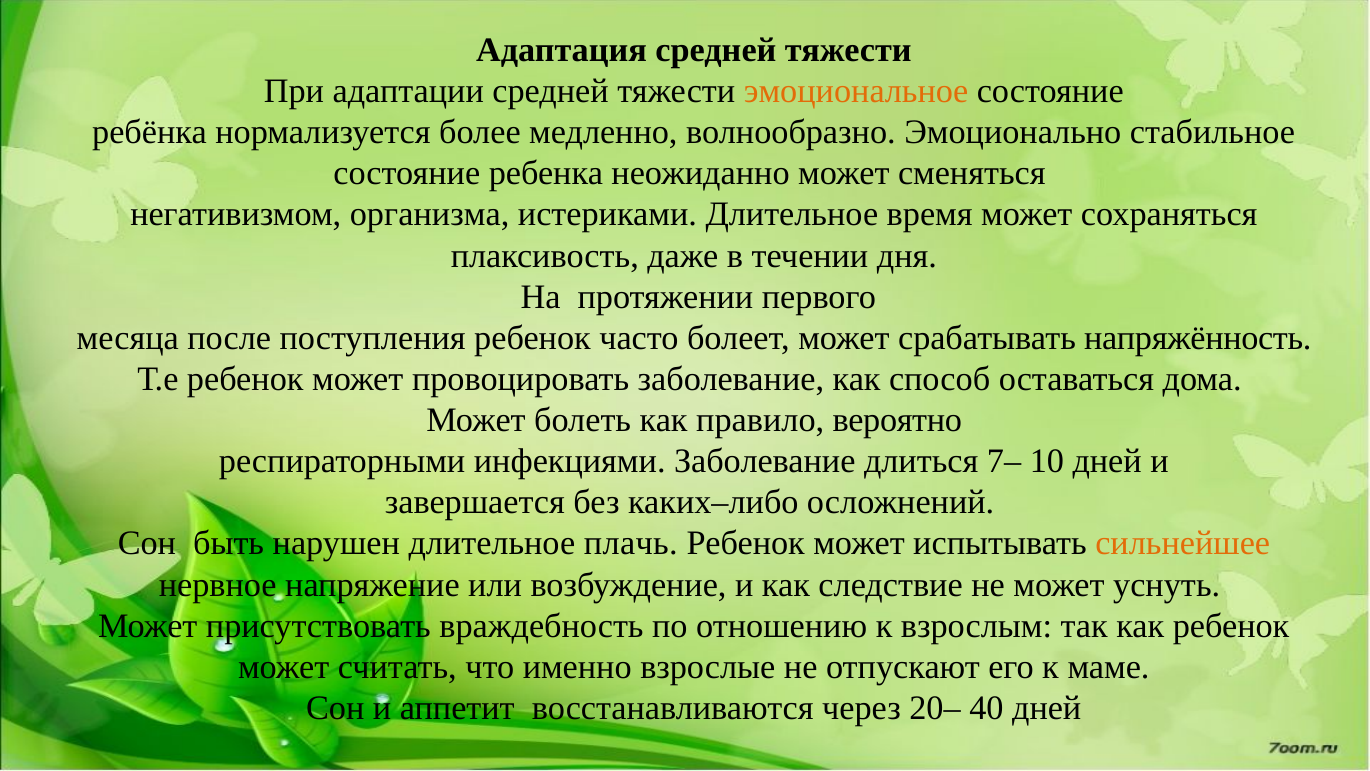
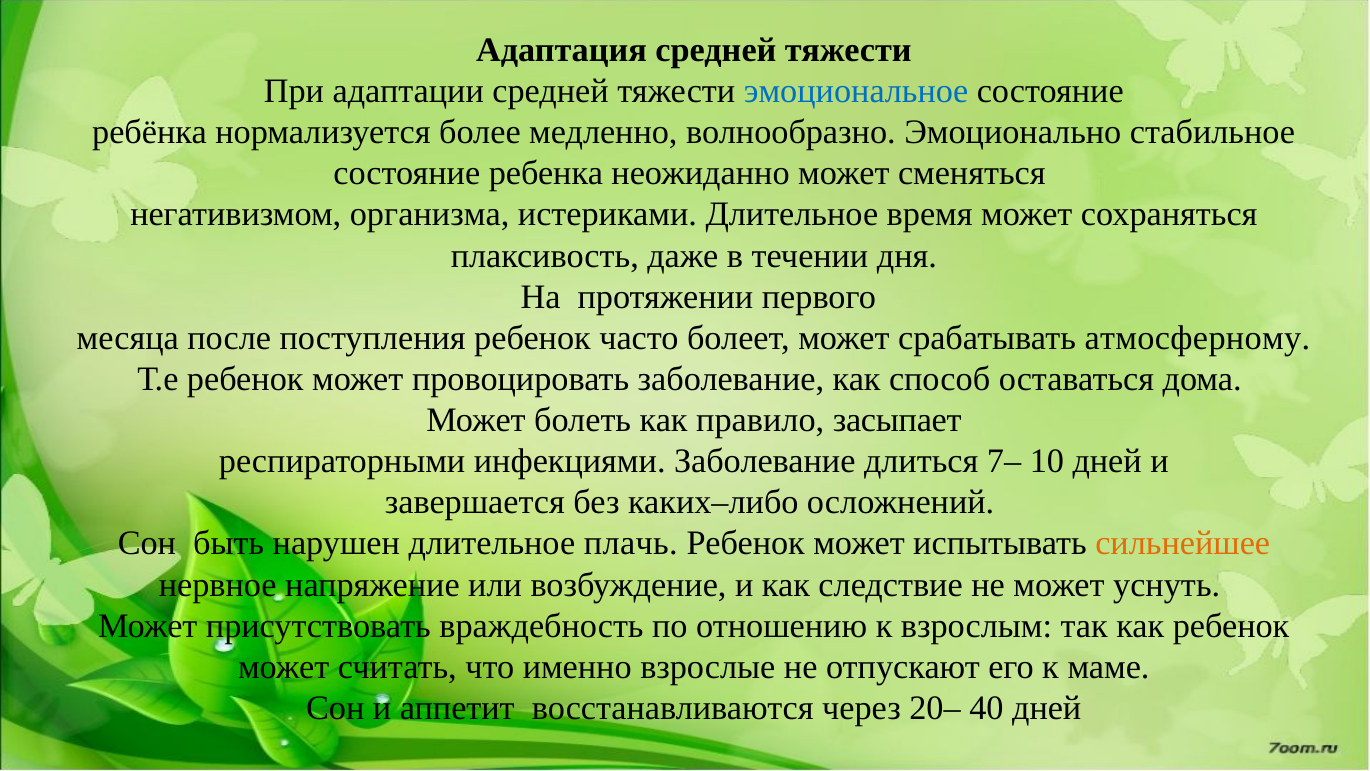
эмоциональное colour: orange -> blue (856, 91)
напряжённость: напряжённость -> атмосферному (1197, 338)
вероятно: вероятно -> засыпает (897, 420)
